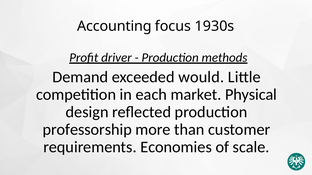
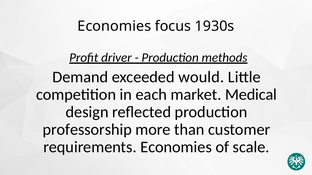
Accounting: Accounting -> Economies (114, 26)
Physical: Physical -> Medical (251, 95)
